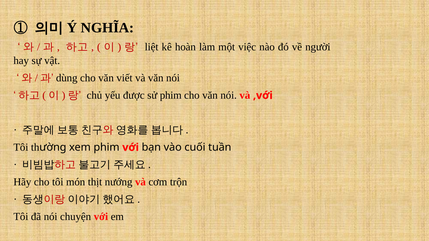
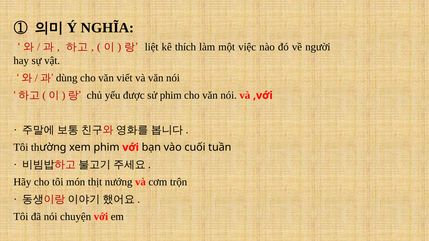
hoàn: hoàn -> thích (185, 47)
